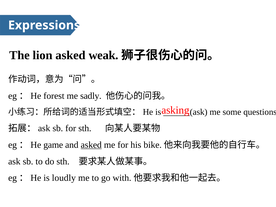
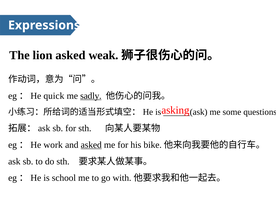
forest: forest -> quick (54, 96)
sadly underline: none -> present (91, 96)
game: game -> work (53, 145)
loudly: loudly -> school (64, 178)
